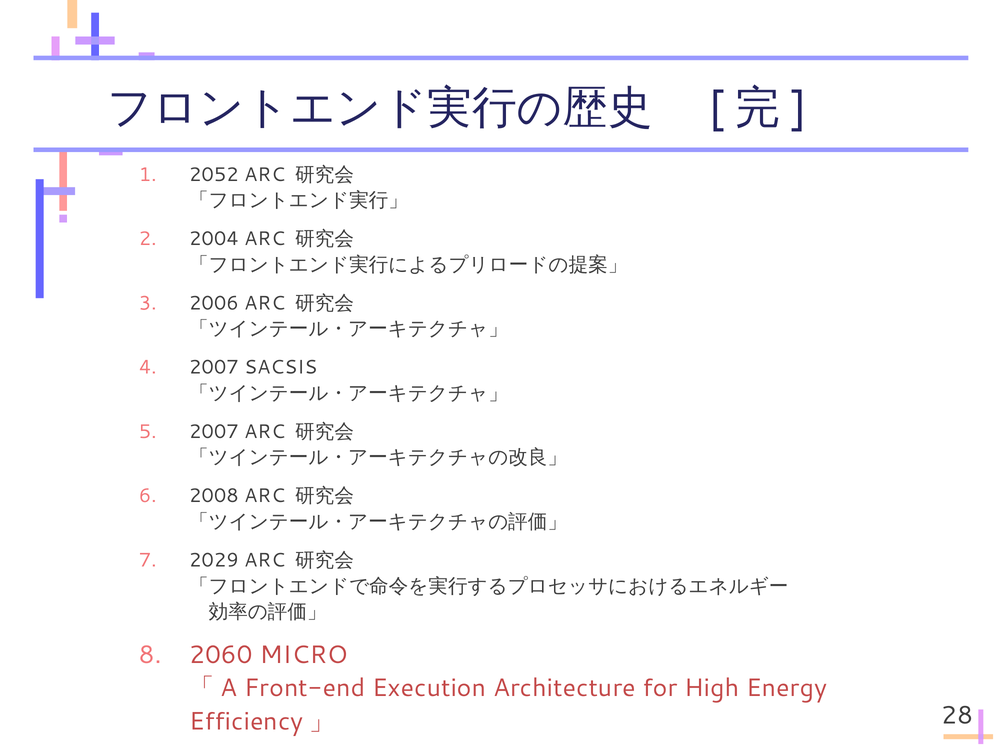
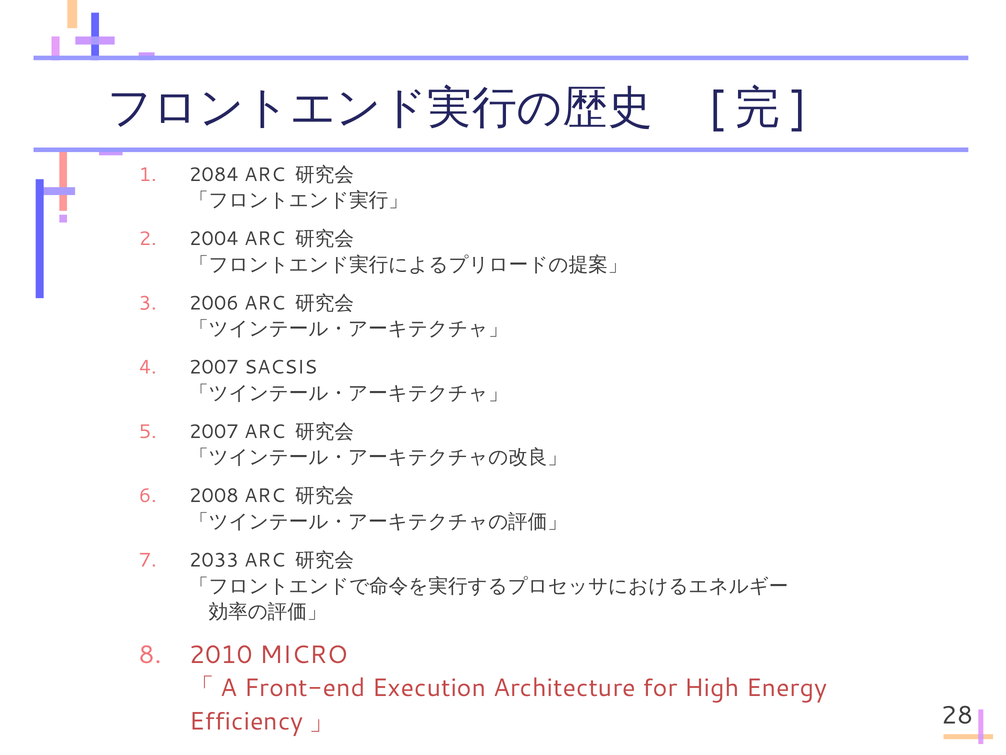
2052: 2052 -> 2084 (214, 174)
2029: 2029 -> 2033 (214, 560)
2060: 2060 -> 2010 (221, 654)
